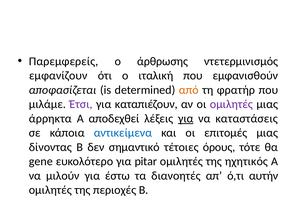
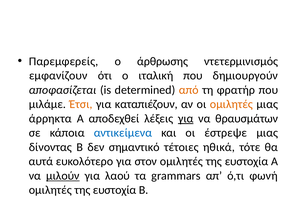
εμφανισθούν: εμφανισθούν -> δημιουργούν (245, 76)
Έτσι colour: purple -> orange (81, 104)
ομιλητές colour: purple -> orange (231, 104)
καταστάσεις: καταστάσεις -> θραυσμάτων (247, 119)
επιτομές: επιτομές -> έστρεψε (226, 133)
όρους: όρους -> ηθικά (219, 147)
gene: gene -> αυτά (41, 161)
pitar: pitar -> στον (146, 161)
ηχητικός: ηχητικός -> ευστοχία (247, 161)
μιλούν underline: none -> present (63, 176)
έστω: έστω -> λαού (117, 176)
διανοητές: διανοητές -> grammars (176, 176)
αυτήν: αυτήν -> φωνή (264, 176)
περιοχές: περιοχές -> ευστοχία (115, 190)
